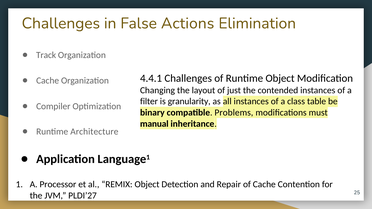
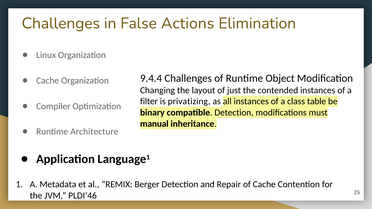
Track: Track -> Linux (46, 55)
4.4.1: 4.4.1 -> 9.4.4 (151, 78)
granularity: granularity -> privatizing (189, 102)
compatible Problems: Problems -> Detection (234, 113)
Processor: Processor -> Metadata (58, 185)
REMIX Object: Object -> Berger (147, 185)
PLDI’27: PLDI’27 -> PLDI’46 (83, 196)
